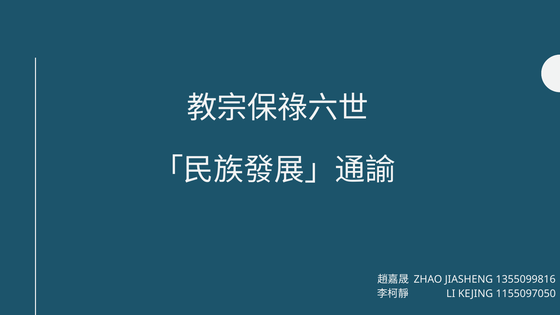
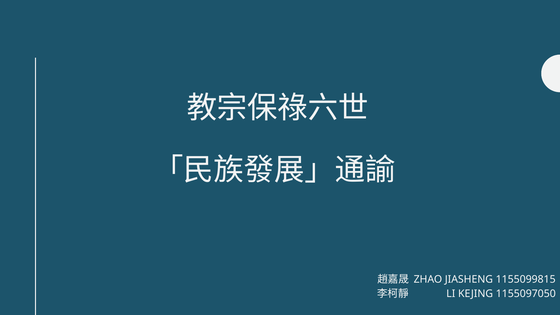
1355099816: 1355099816 -> 1155099815 (526, 279)
